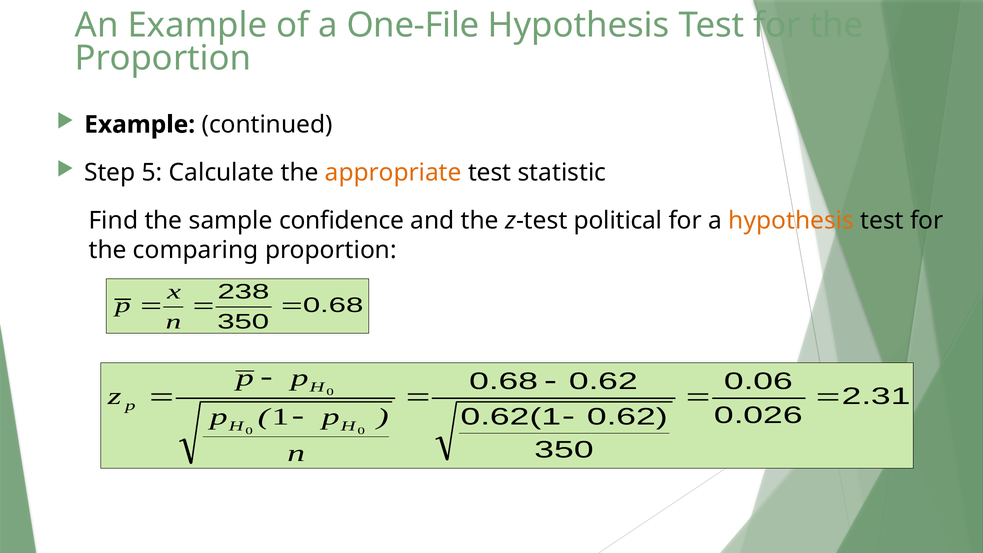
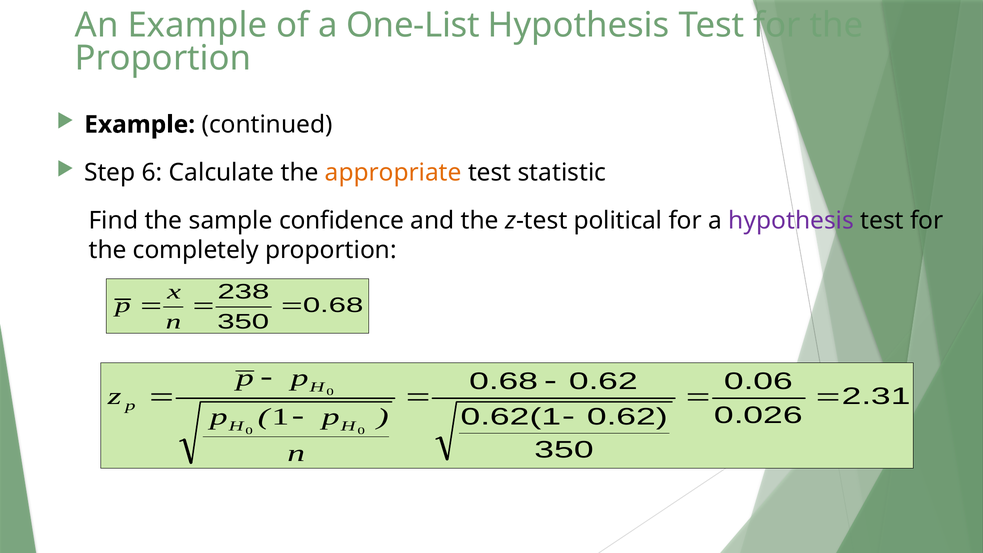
One-File: One-File -> One-List (413, 25)
5: 5 -> 6 (152, 173)
hypothesis colour: orange -> purple (791, 220)
comparing: comparing -> completely (196, 250)
